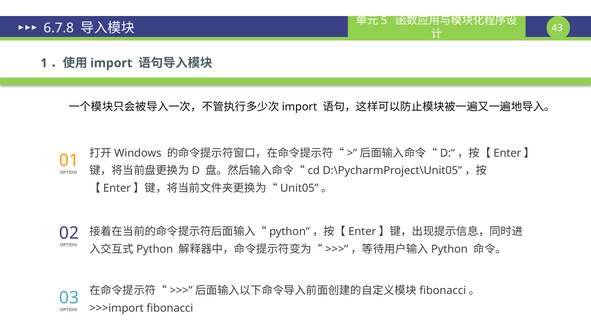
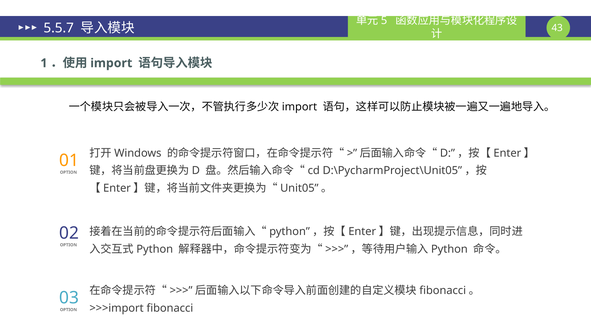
6.7.8: 6.7.8 -> 5.5.7 (59, 28)
